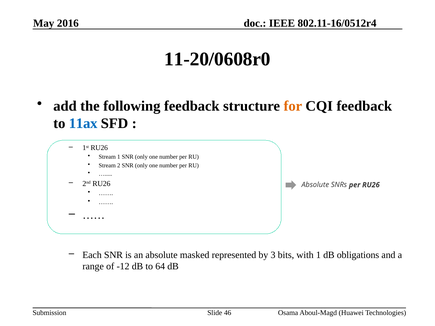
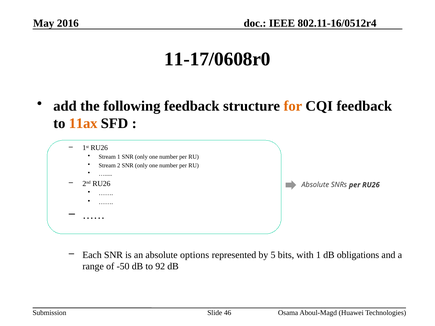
11-20/0608r0: 11-20/0608r0 -> 11-17/0608r0 (217, 59)
11ax colour: blue -> orange (83, 124)
masked: masked -> options (195, 255)
3: 3 -> 5 (273, 255)
-12: -12 -> -50 (123, 267)
64: 64 -> 92 (160, 267)
